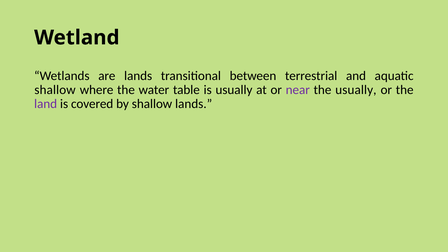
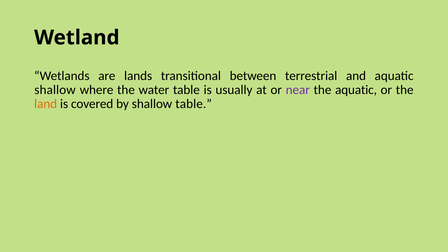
the usually: usually -> aquatic (356, 90)
land colour: purple -> orange (46, 104)
shallow lands: lands -> table (194, 104)
